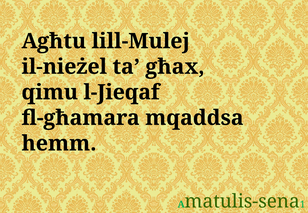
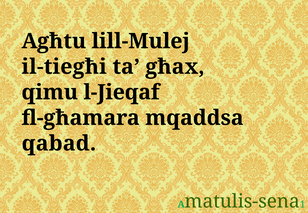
il-nieżel: il-nieżel -> il-tiegħi (64, 67)
hemm: hemm -> qabad (59, 144)
